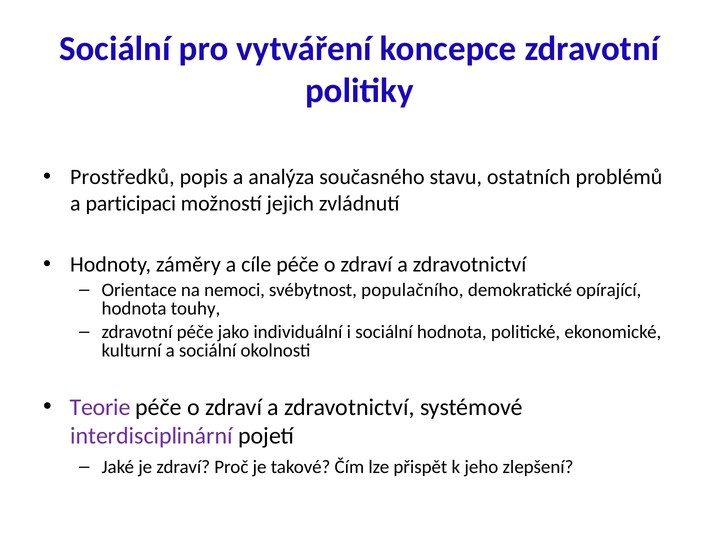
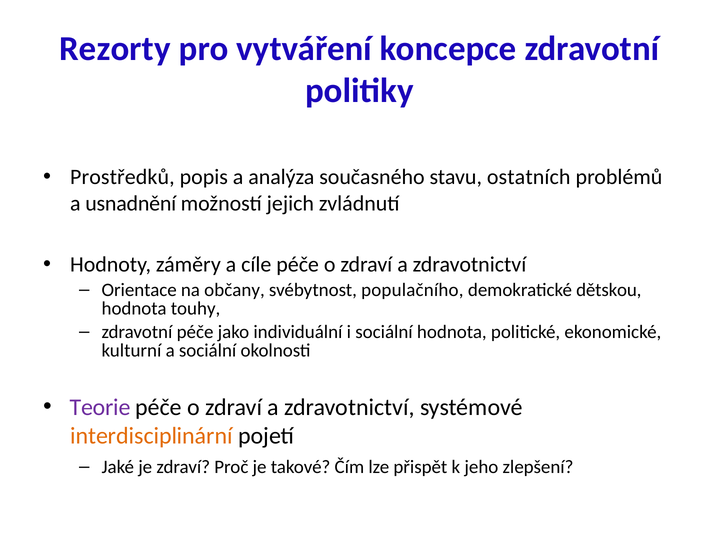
Sociální: Sociální -> Rezorty (115, 49)
participaci: participaci -> usnadnění (131, 203)
nemoci: nemoci -> občany (234, 290)
opírající: opírající -> dětskou (609, 290)
interdisciplinární colour: purple -> orange (151, 436)
